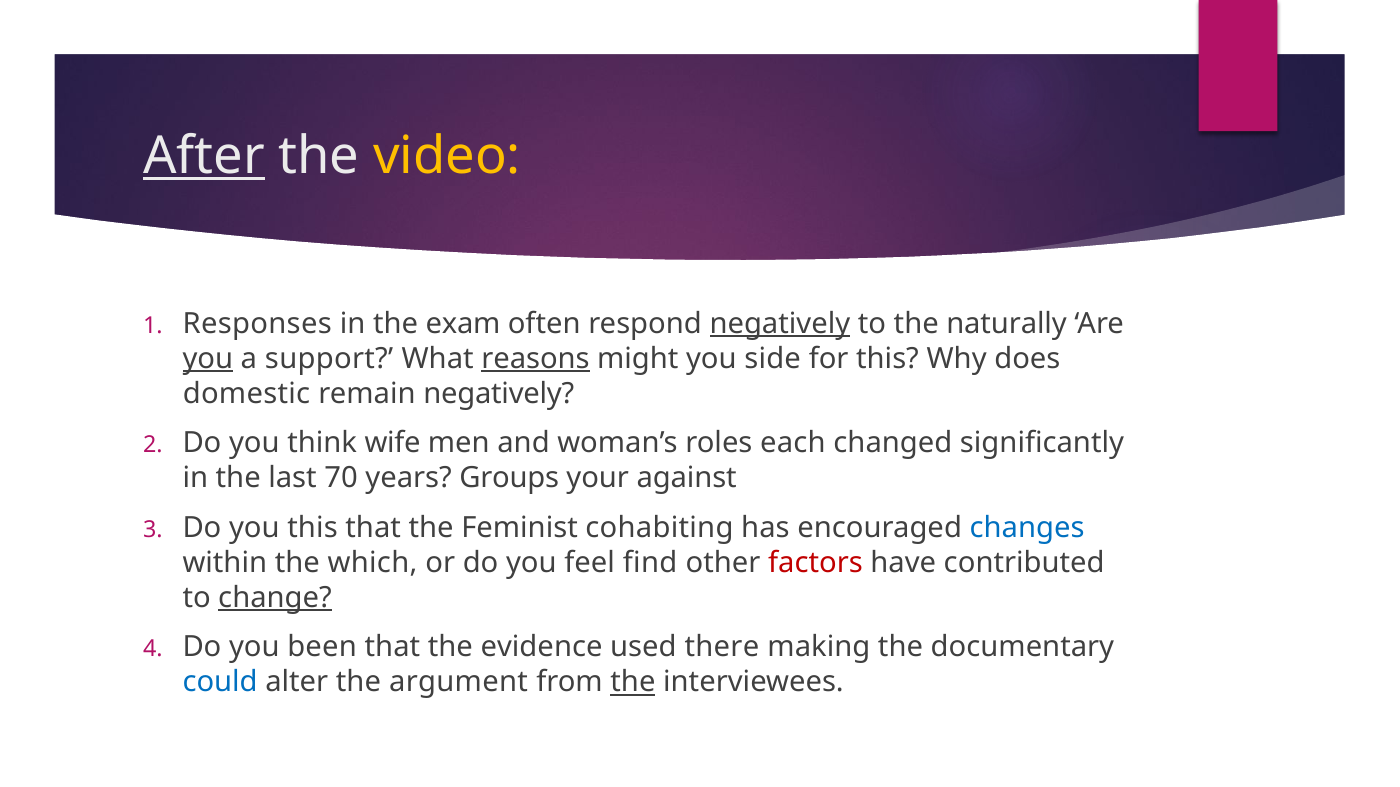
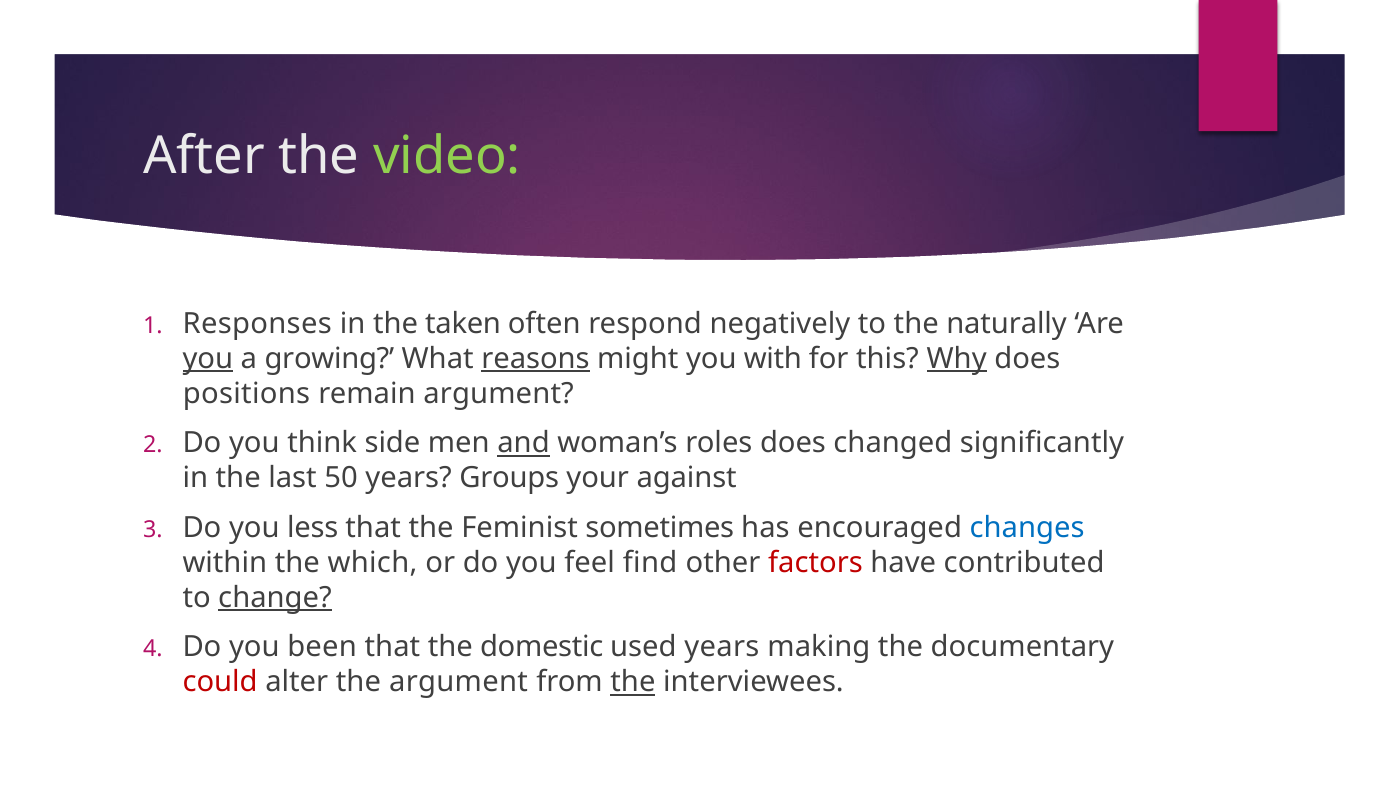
After underline: present -> none (204, 156)
video colour: yellow -> light green (447, 156)
exam: exam -> taken (463, 324)
negatively underline: present -> none (780, 324)
support: support -> growing (329, 359)
side: side -> with (773, 359)
Why underline: none -> present (957, 359)
domestic: domestic -> positions (246, 394)
remain negatively: negatively -> argument (499, 394)
wife: wife -> side (392, 443)
and underline: none -> present (524, 443)
roles each: each -> does (793, 443)
70: 70 -> 50 (341, 478)
you this: this -> less (313, 528)
cohabiting: cohabiting -> sometimes (660, 528)
evidence: evidence -> domestic (542, 648)
used there: there -> years (722, 648)
could colour: blue -> red (220, 683)
